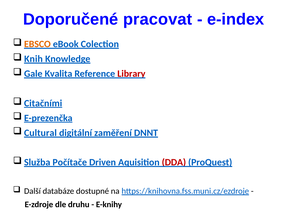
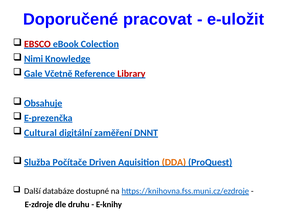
e-index: e-index -> e-uložit (236, 19)
EBSCO colour: orange -> red (37, 44)
Knih: Knih -> Nimi (34, 59)
Kvalita: Kvalita -> Včetně (59, 74)
Citačními: Citačními -> Obsahuje (43, 103)
DDA colour: red -> orange (174, 163)
